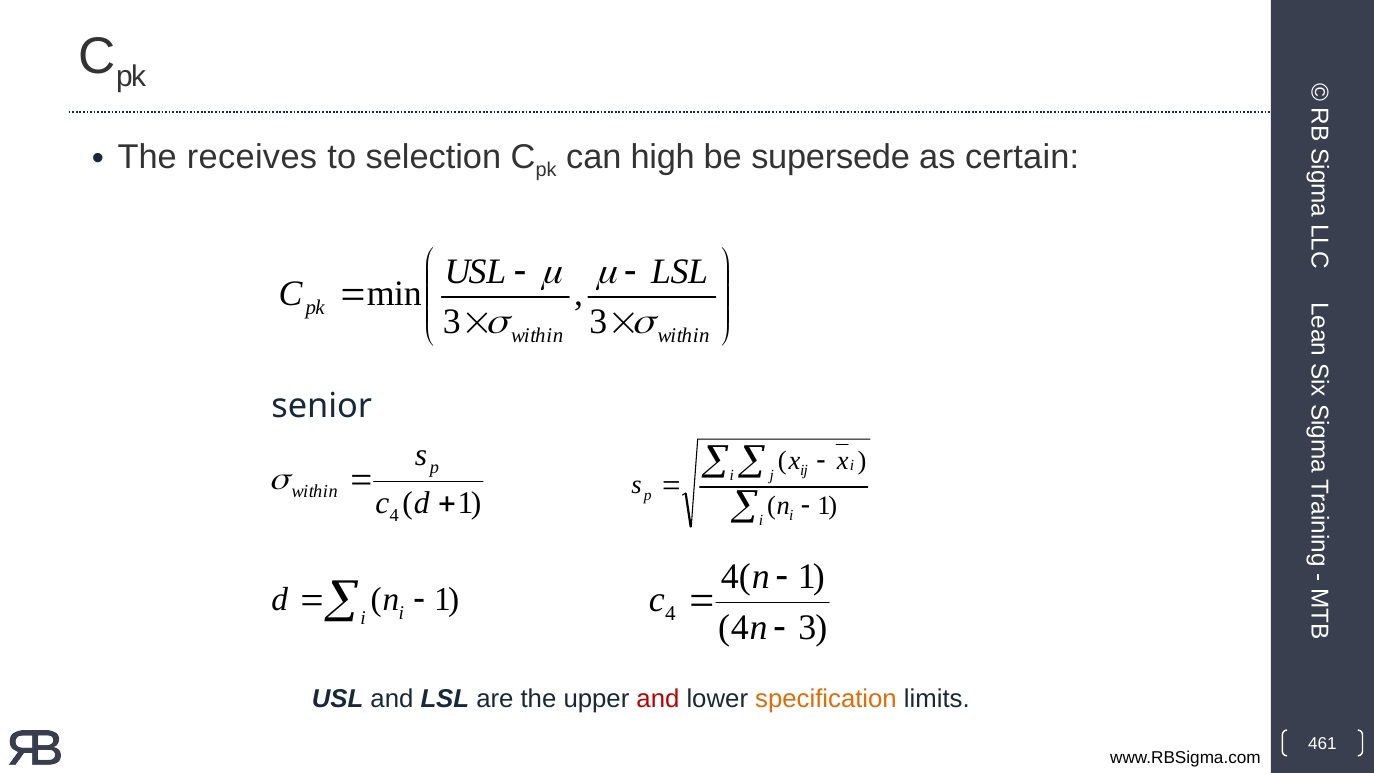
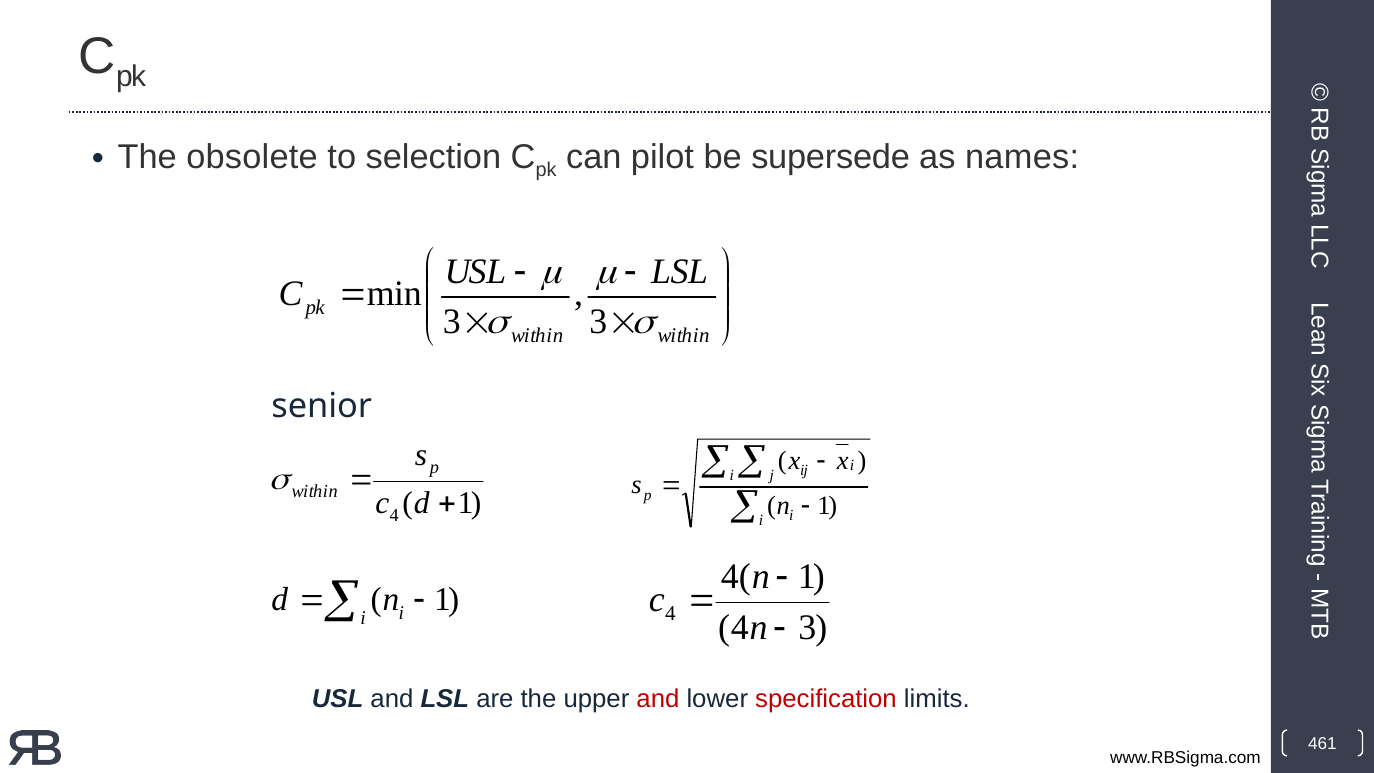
receives: receives -> obsolete (252, 157)
high: high -> pilot (662, 157)
certain: certain -> names (1022, 157)
specification colour: orange -> red (826, 698)
